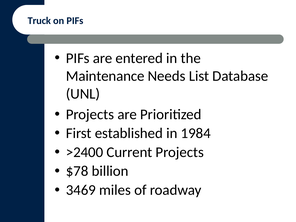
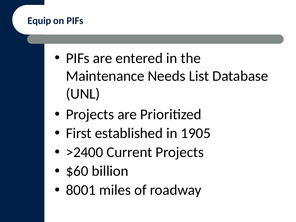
Truck: Truck -> Equip (39, 21)
1984: 1984 -> 1905 (196, 133)
$78: $78 -> $60 (77, 171)
3469: 3469 -> 8001 (81, 190)
